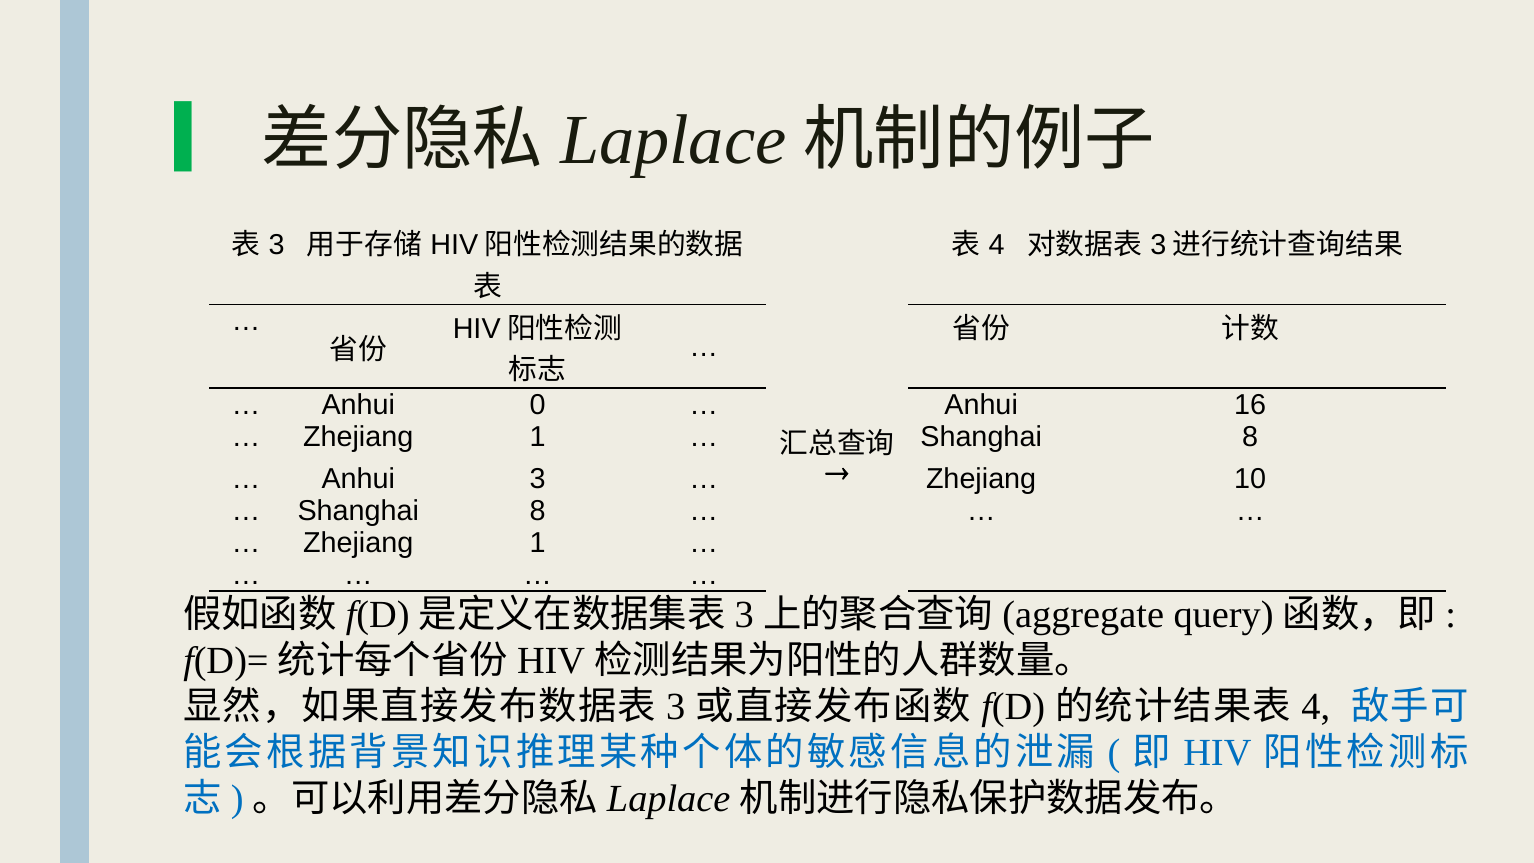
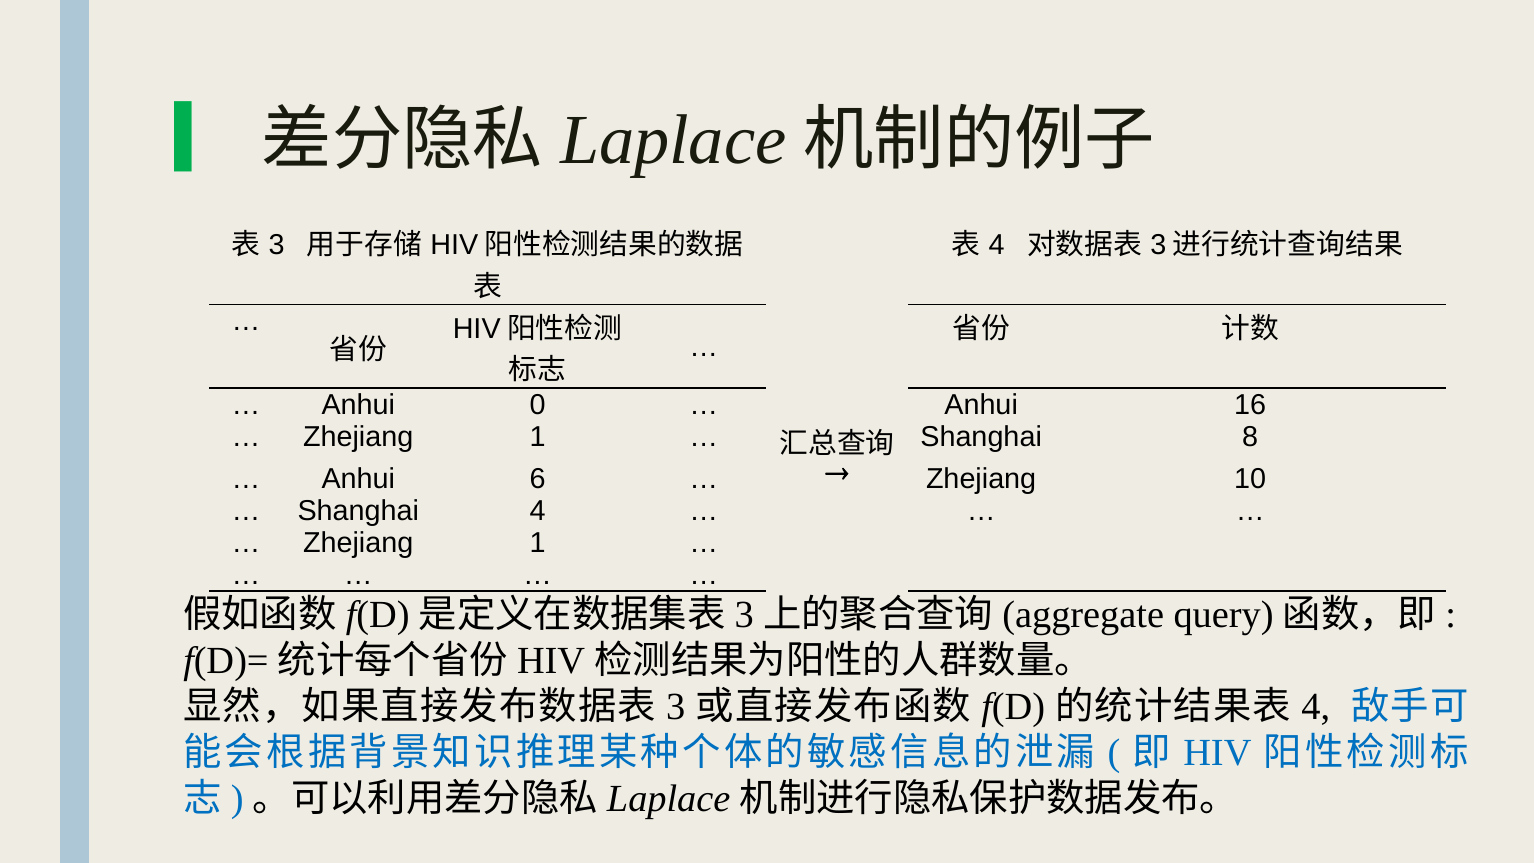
Anhui 3: 3 -> 6 (538, 479)
8: 8 -> 4 (538, 511)
